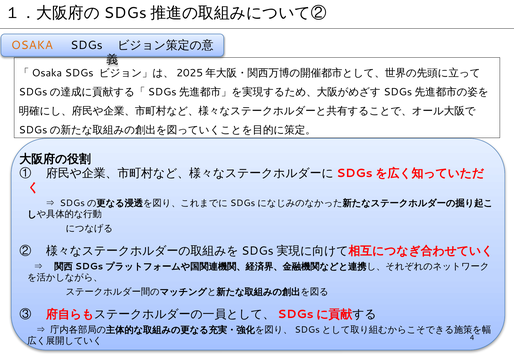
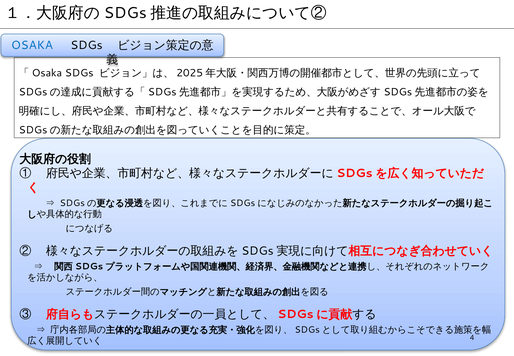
OSAKA colour: orange -> blue (32, 45)
